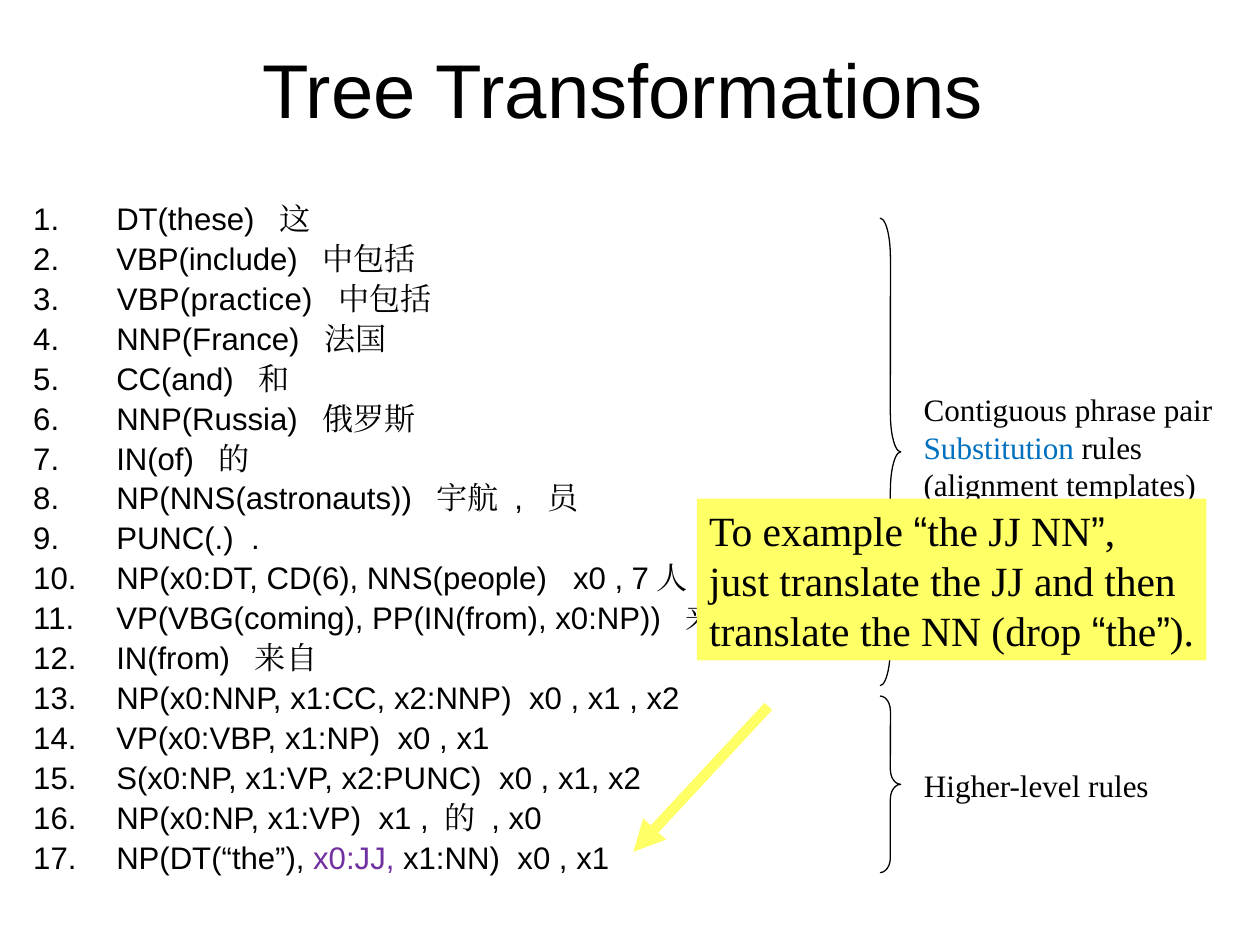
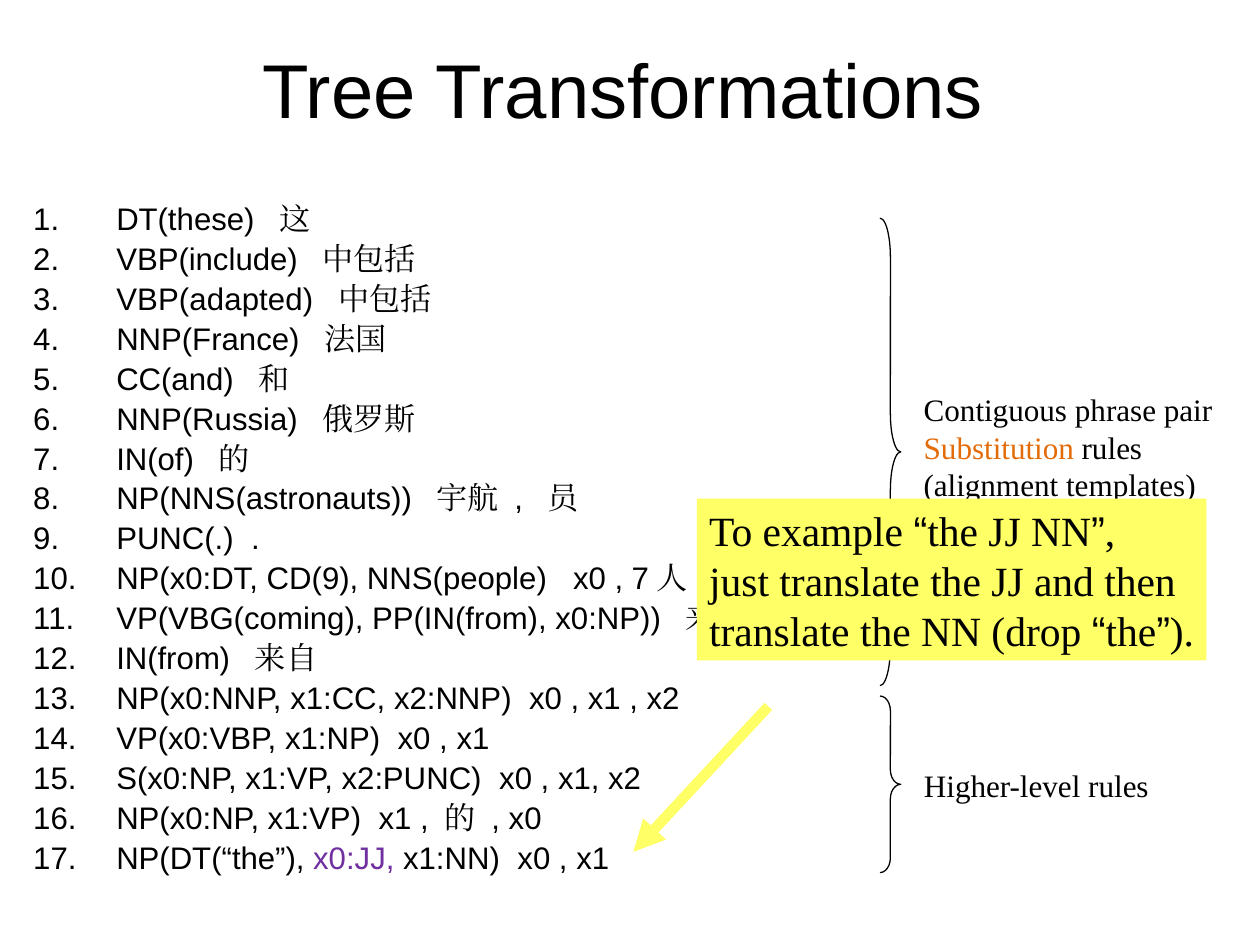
VBP(practice: VBP(practice -> VBP(adapted (215, 300)
Substitution colour: blue -> orange (999, 449)
CD(6: CD(6 -> CD(9 (313, 579)
